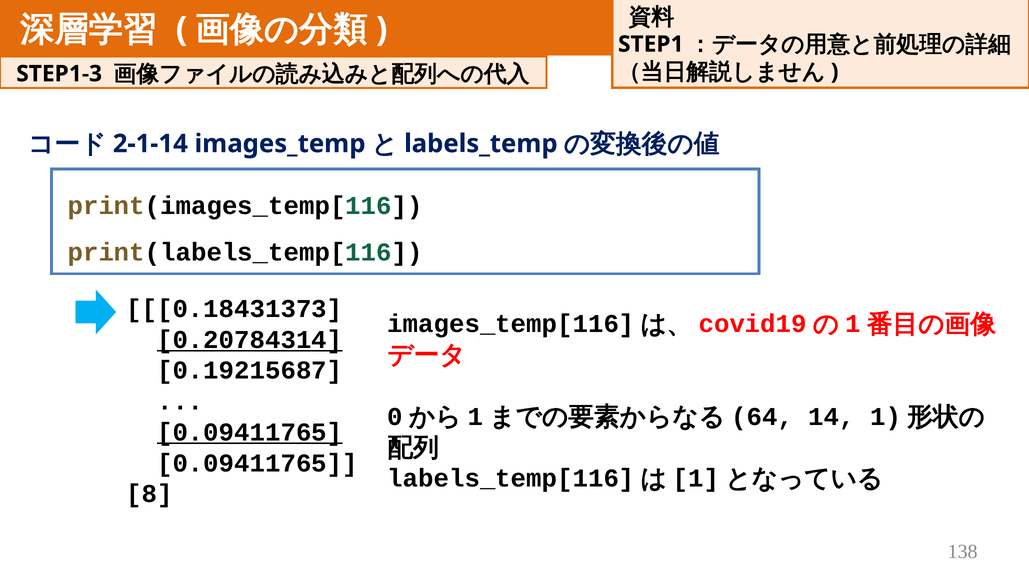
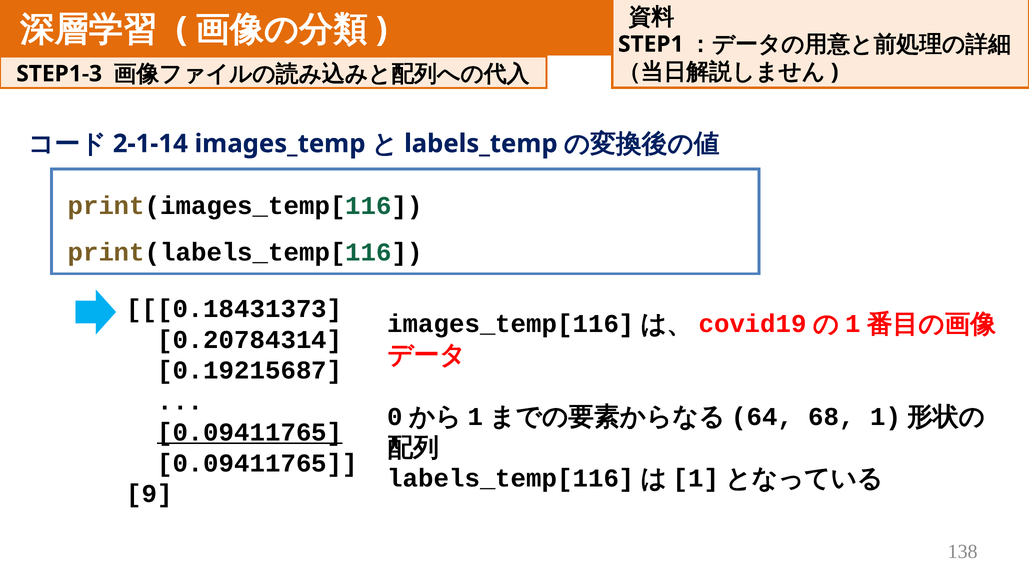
0.20784314 underline: present -> none (250, 340)
14: 14 -> 68 (832, 417)
8: 8 -> 9 (149, 494)
